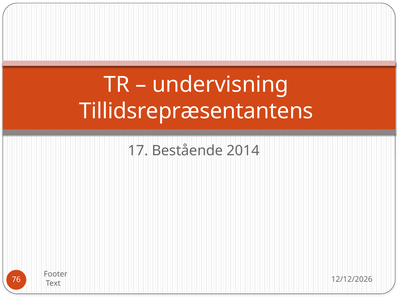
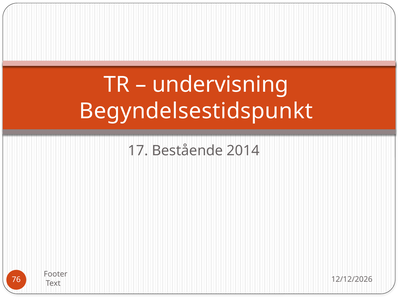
Tillidsrepræsentantens: Tillidsrepræsentantens -> Begyndelsestidspunkt (196, 111)
